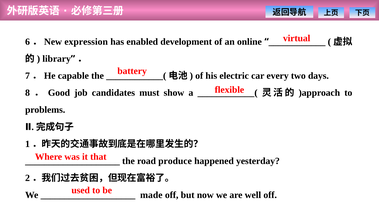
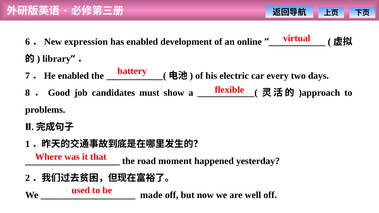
7．He capable: capable -> enabled (73, 76)
produce: produce -> moment (175, 161)
